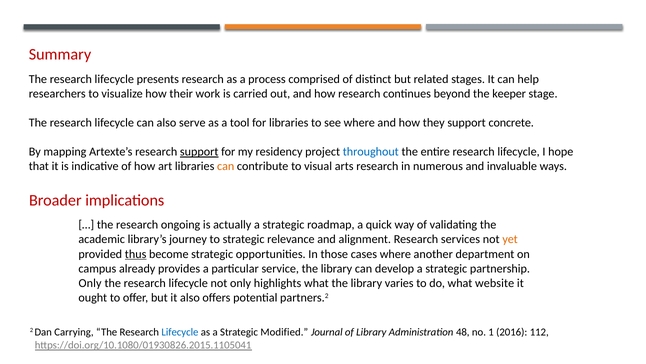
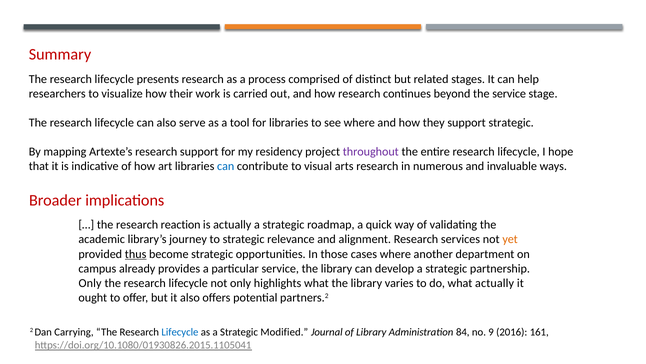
the keeper: keeper -> service (509, 93)
support concrete: concrete -> strategic (511, 123)
support underline: present -> none (199, 152)
throughout colour: blue -> purple (371, 152)
can colour: orange -> blue (226, 166)
ongoing: ongoing -> reaction (181, 225)
what website: website -> actually (495, 283)
48: 48 -> 84 (463, 332)
1: 1 -> 9 (491, 332)
112: 112 -> 161 (539, 332)
